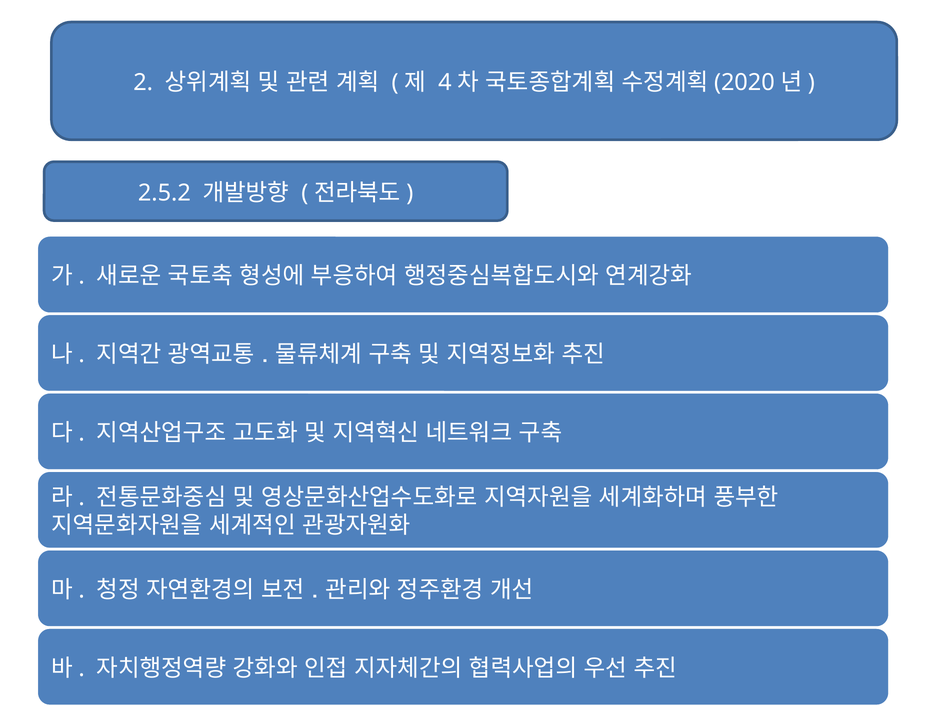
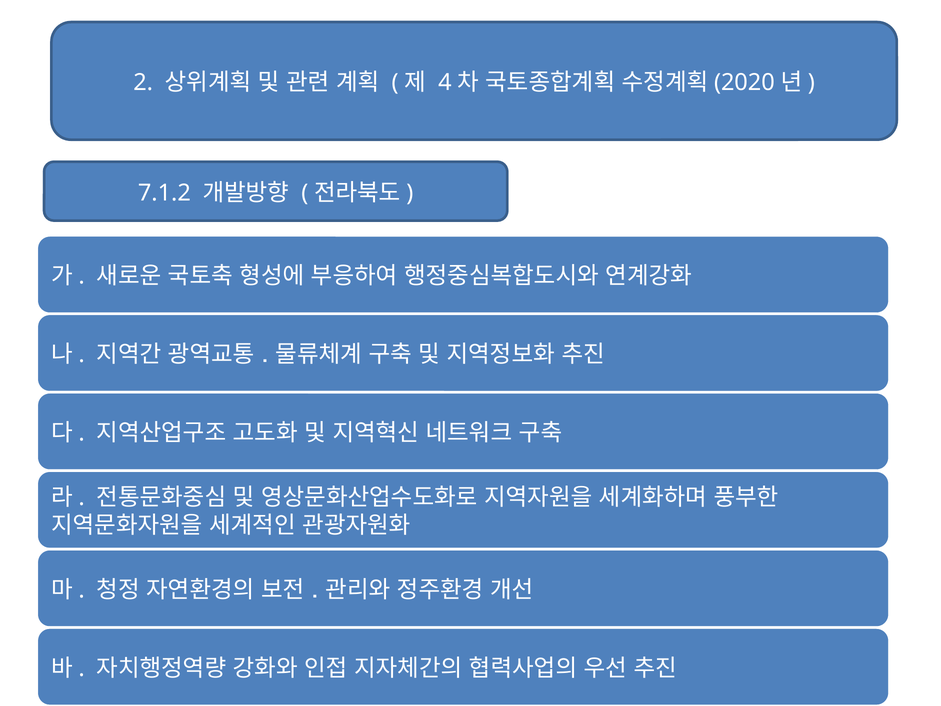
2.5.2: 2.5.2 -> 7.1.2 (164, 193)
